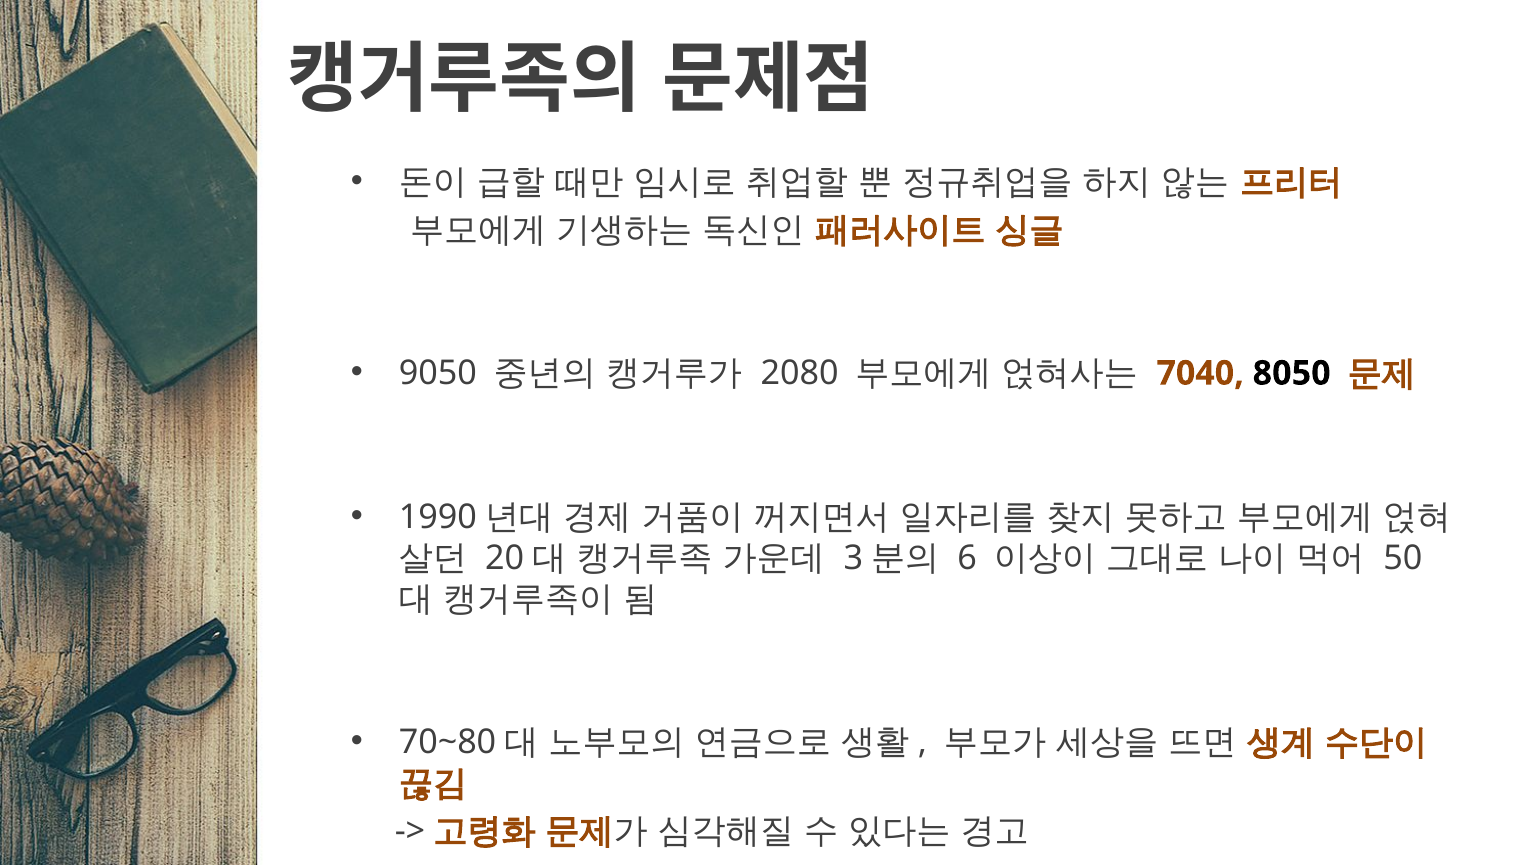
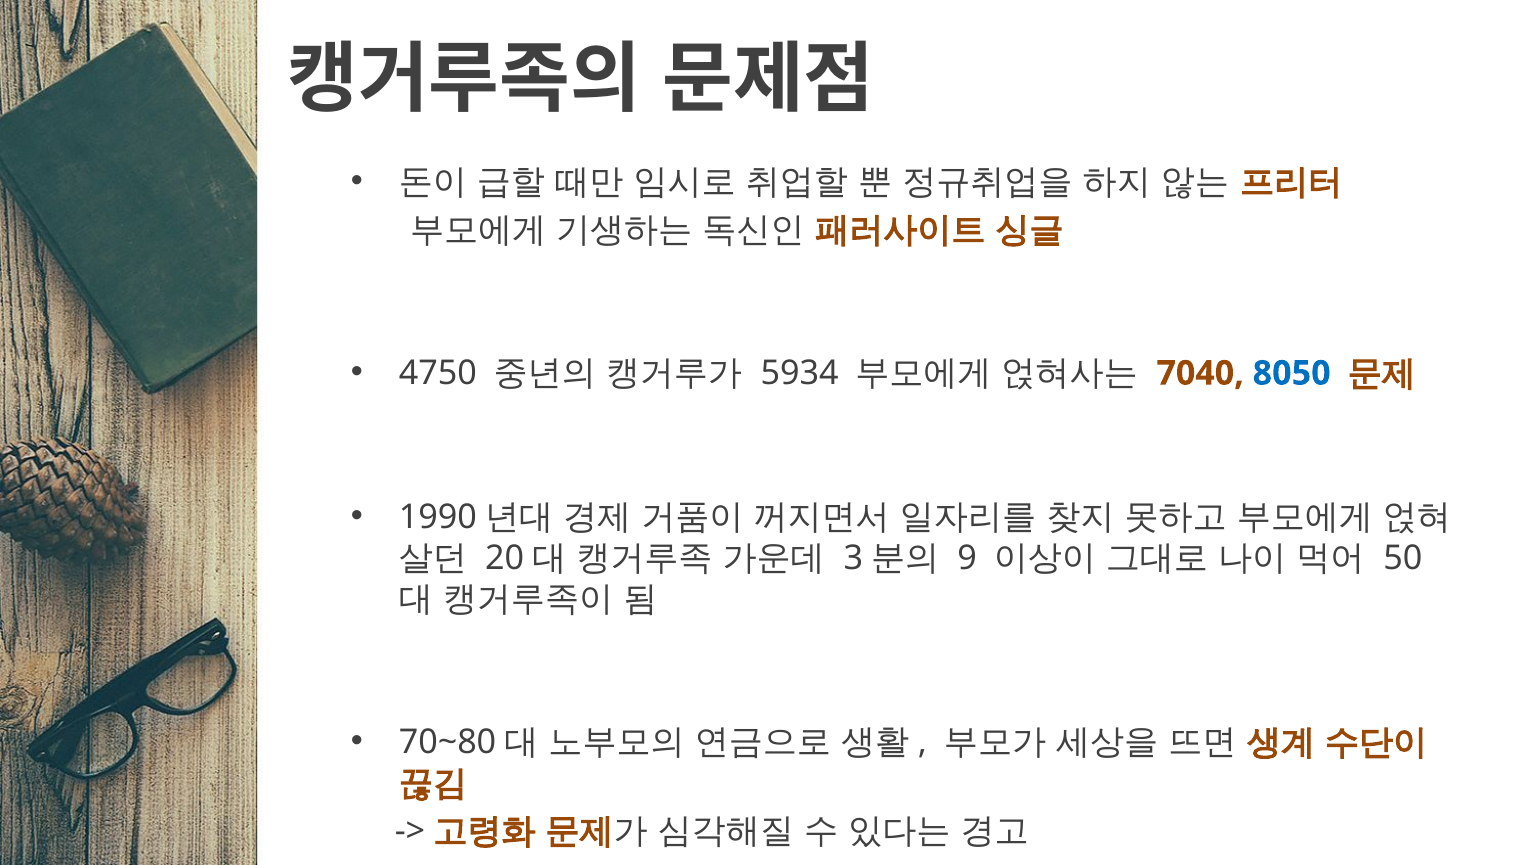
9050: 9050 -> 4750 (438, 373)
2080: 2080 -> 5934 (800, 373)
8050 colour: black -> blue (1292, 373)
6: 6 -> 9 (967, 558)
